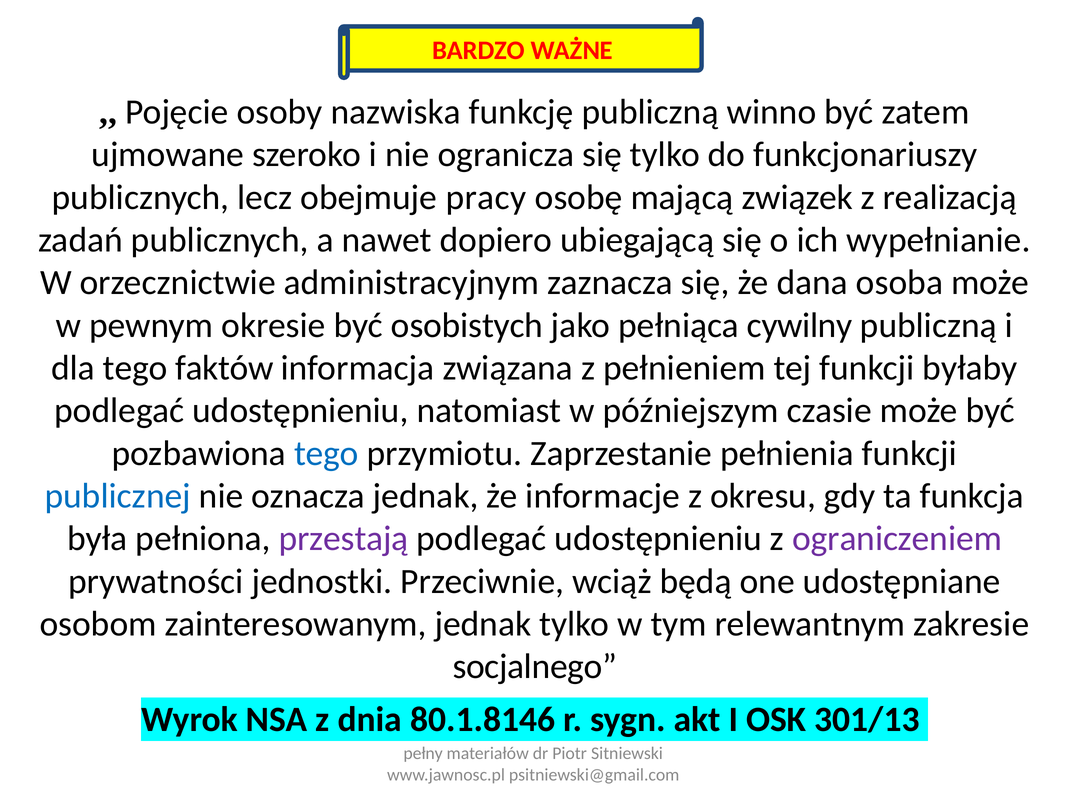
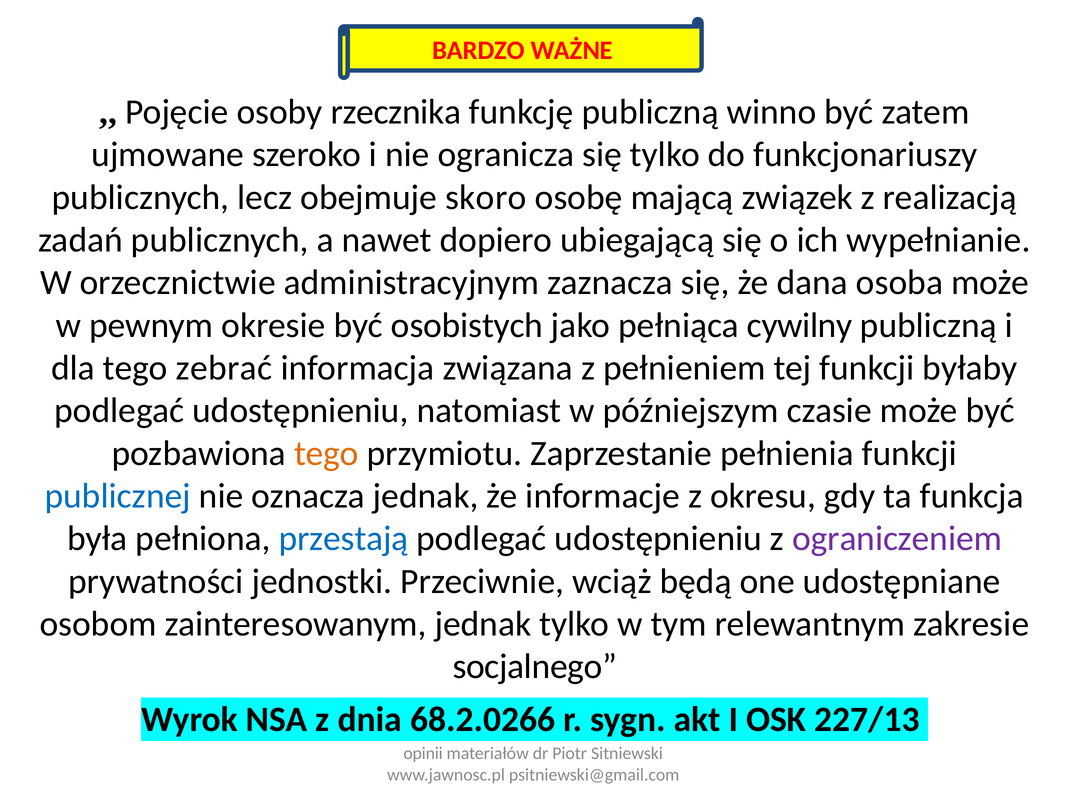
nazwiska: nazwiska -> rzecznika (396, 112)
pracy: pracy -> skoro (486, 197)
faktów: faktów -> zebrać (224, 368)
tego colour: blue -> orange (326, 454)
przestają colour: purple -> blue (344, 539)
80.1.8146: 80.1.8146 -> 68.2.0266 (483, 720)
301/13: 301/13 -> 227/13 (867, 720)
pełny: pełny -> opinii (423, 754)
